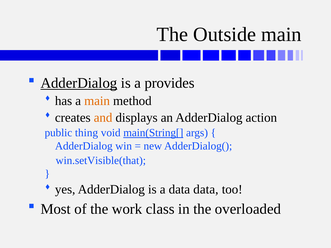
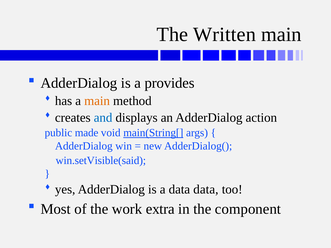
Outside: Outside -> Written (225, 35)
AdderDialog underline: present -> none (79, 83)
and colour: orange -> blue (103, 118)
thing: thing -> made (87, 133)
win.setVisible(that: win.setVisible(that -> win.setVisible(said (101, 161)
class: class -> extra (160, 209)
overloaded: overloaded -> component (248, 209)
